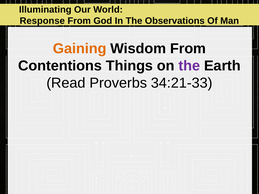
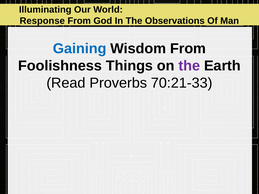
Gaining colour: orange -> blue (80, 49)
Contentions: Contentions -> Foolishness (60, 66)
34:21-33: 34:21-33 -> 70:21-33 (182, 83)
